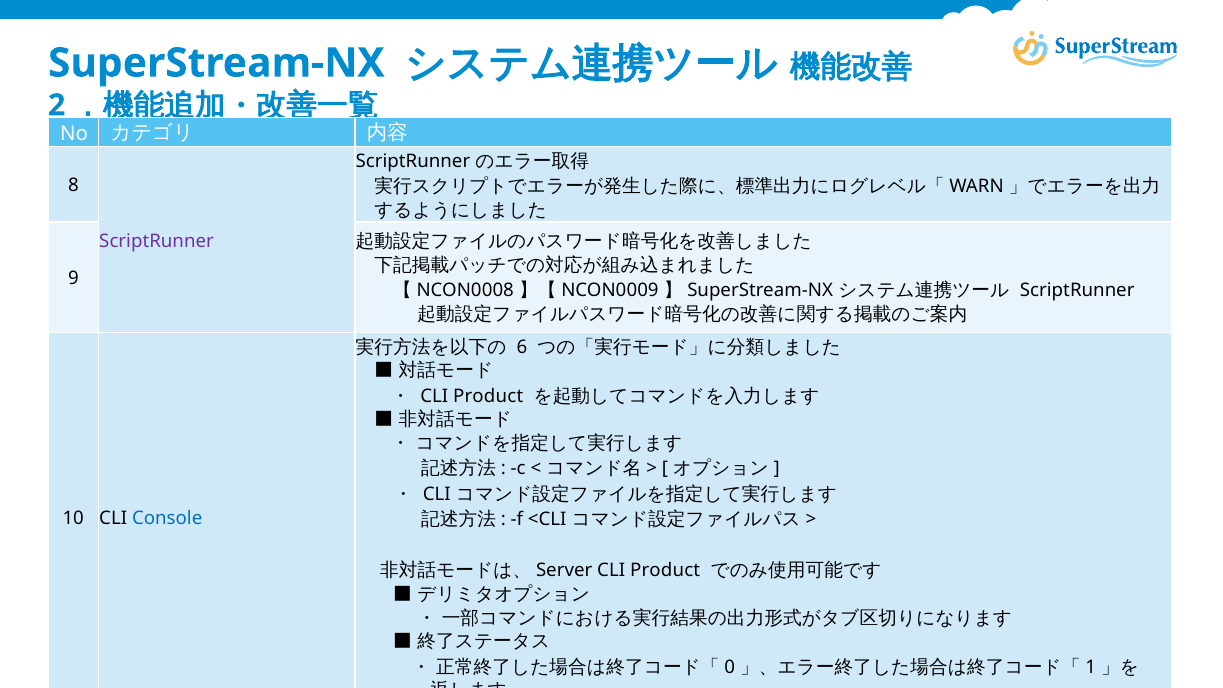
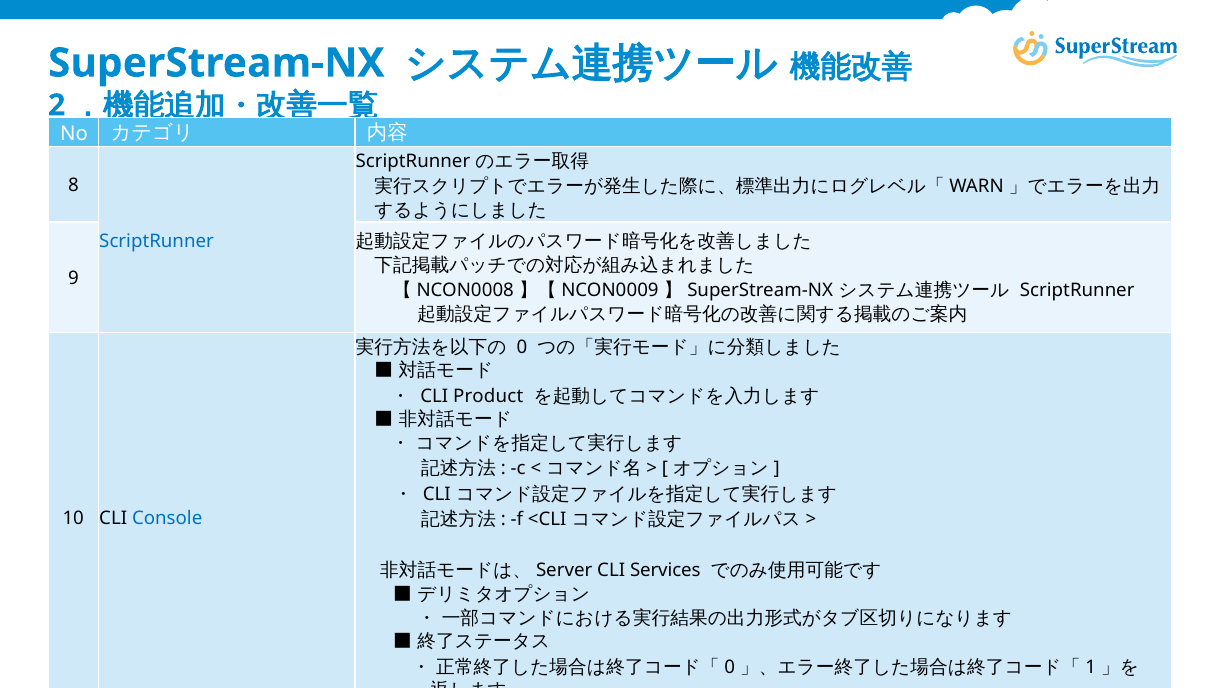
ScriptRunner colour: purple -> blue (157, 241)
6: 6 -> 0 (522, 347)
Product: Product -> Services (665, 571)
